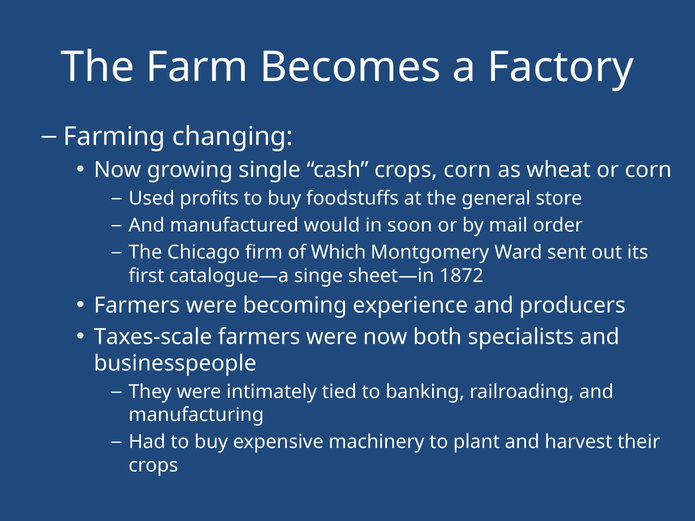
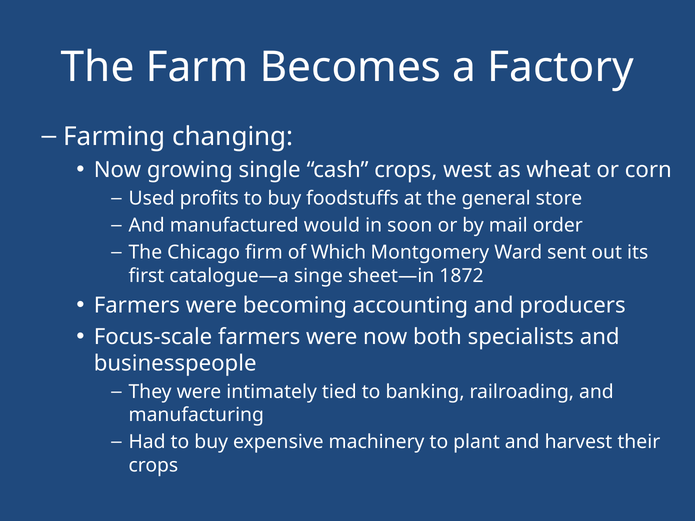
crops corn: corn -> west (468, 170)
experience: experience -> accounting (410, 306)
Taxes-scale: Taxes-scale -> Focus-scale (153, 337)
